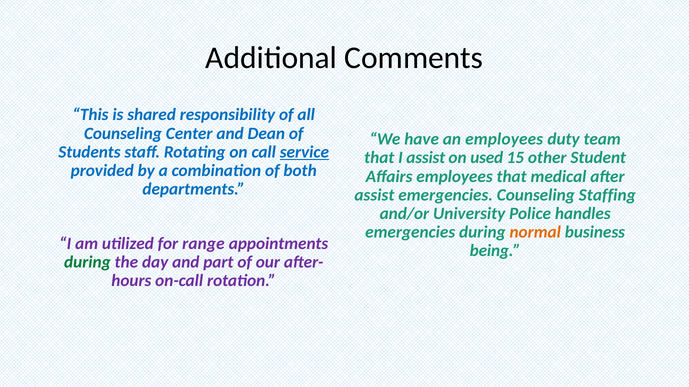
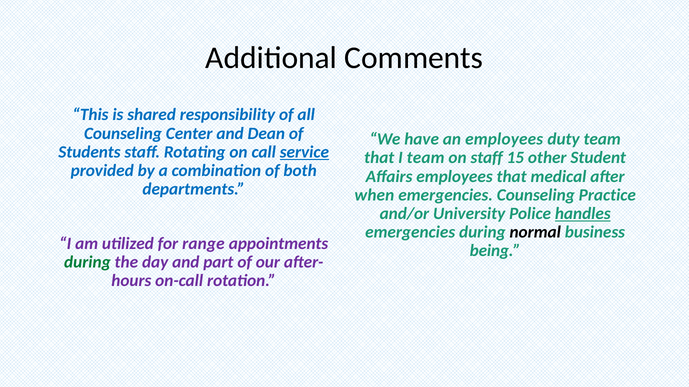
I assist: assist -> team (426, 158)
on used: used -> staff (487, 158)
assist: assist -> when (374, 195)
Staffing: Staffing -> Practice (607, 195)
handles underline: none -> present (583, 214)
normal colour: orange -> black (535, 232)
